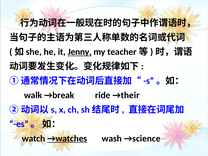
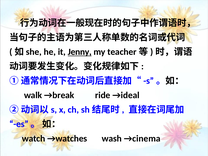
→their: →their -> →ideal (126, 95)
→watches underline: present -> none (67, 138)
→science: →science -> →cinema (142, 138)
